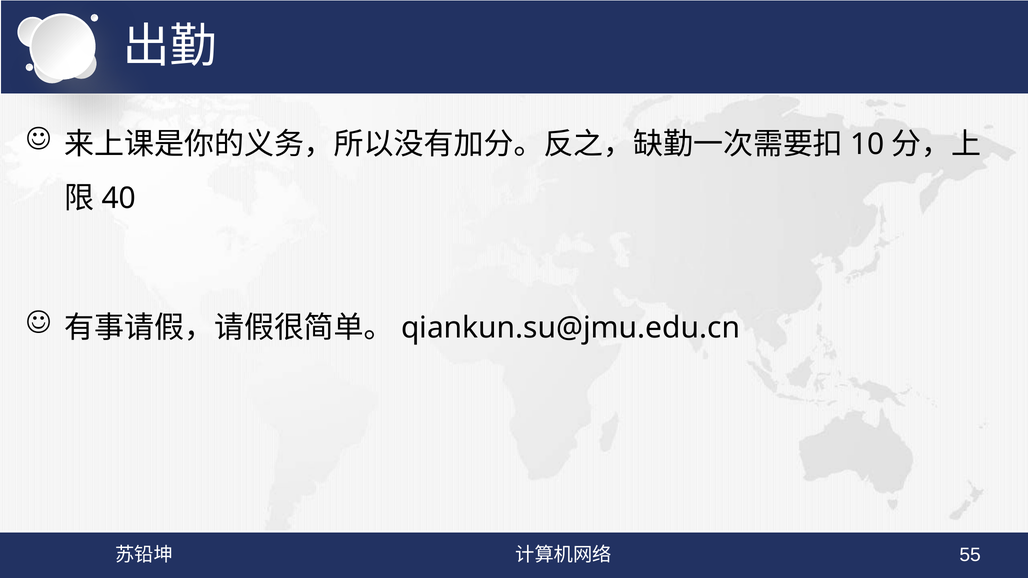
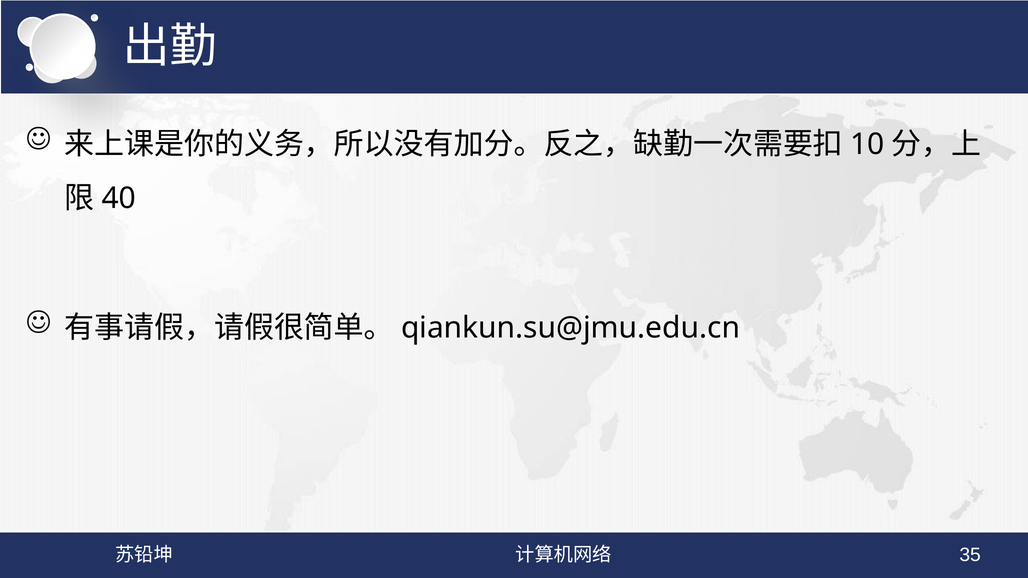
55: 55 -> 35 (970, 555)
